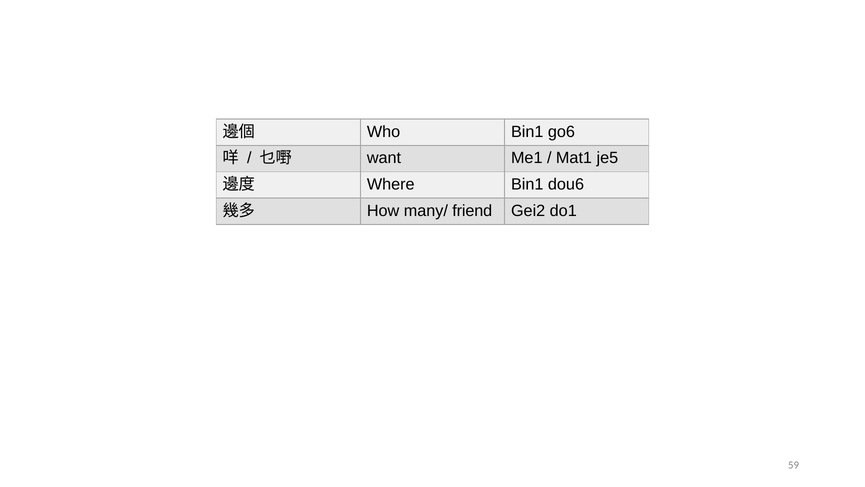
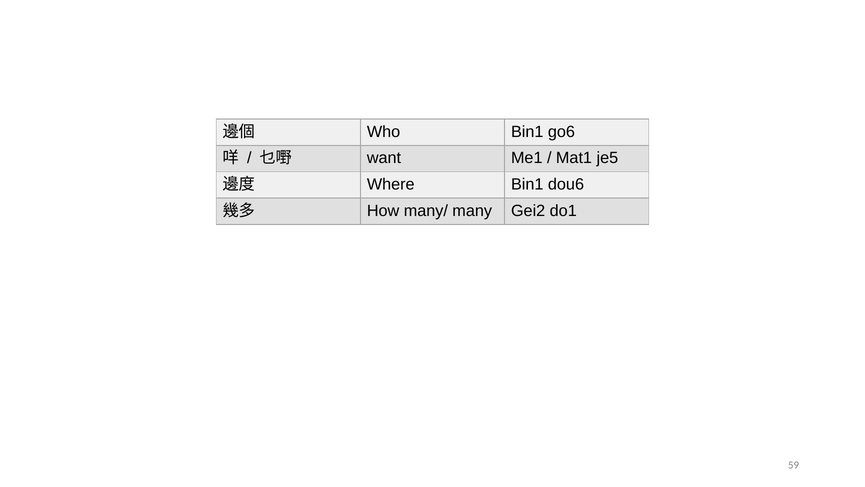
friend: friend -> many (472, 210)
